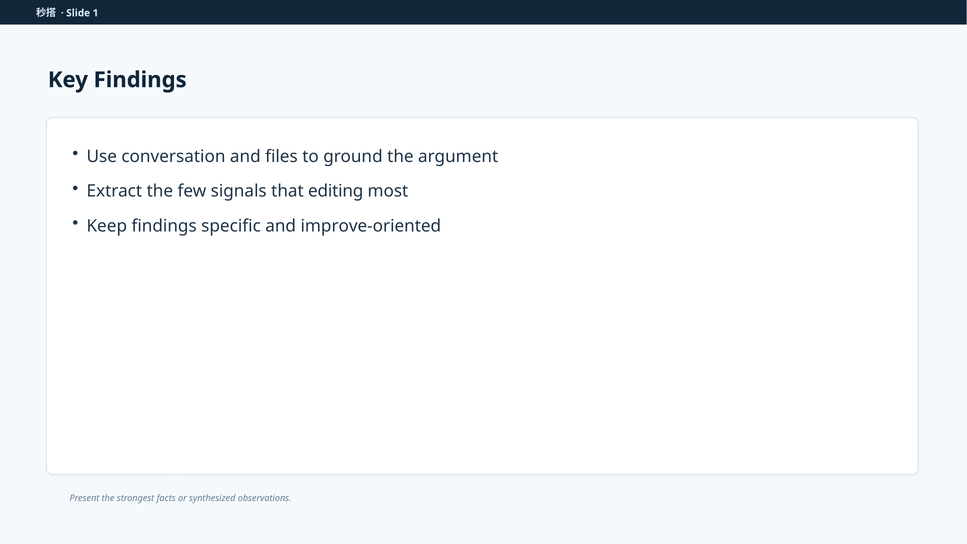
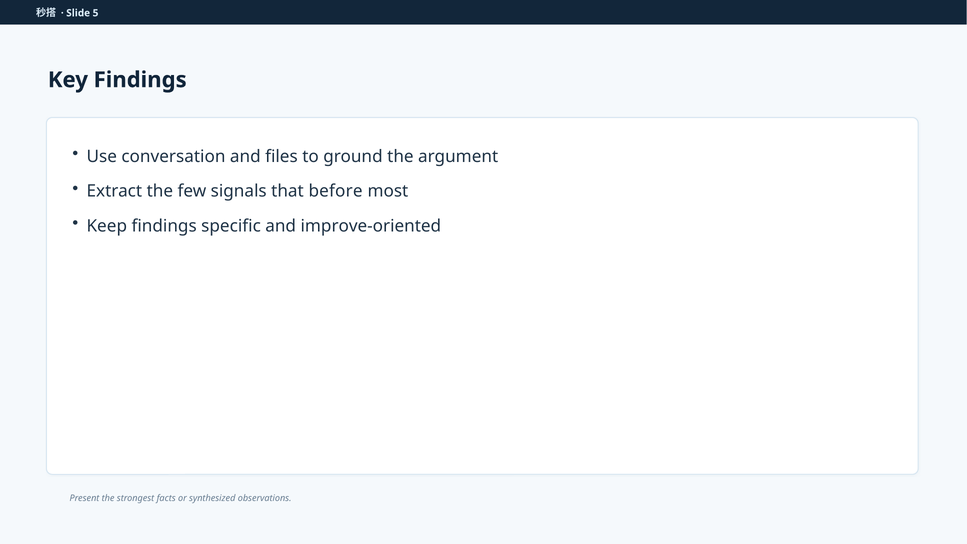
1: 1 -> 5 (96, 13)
editing: editing -> before (336, 191)
